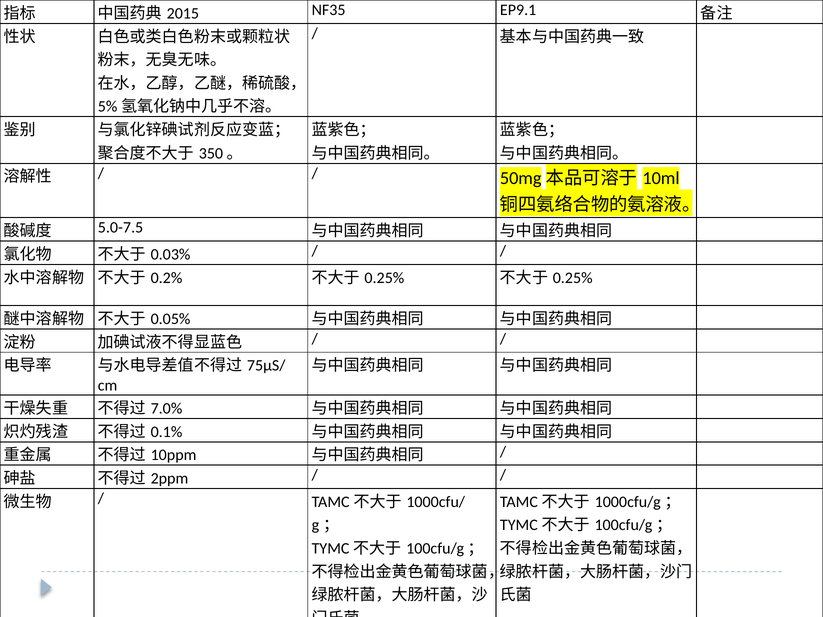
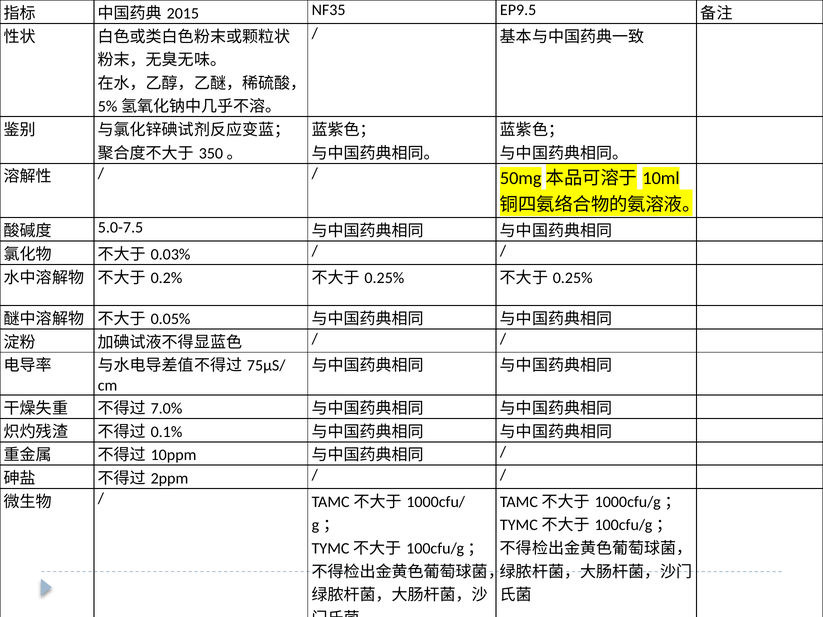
EP9.1: EP9.1 -> EP9.5 (518, 10)
